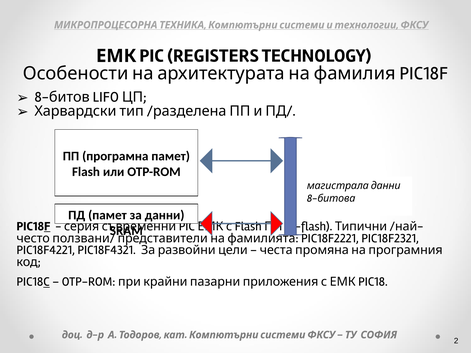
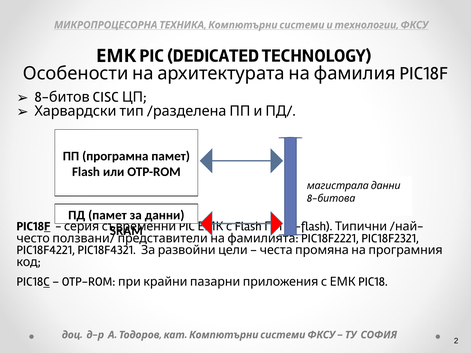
REGISTERS: REGISTERS -> DEDICATED (213, 56)
LIFO: LIFO -> CISC (106, 97)
